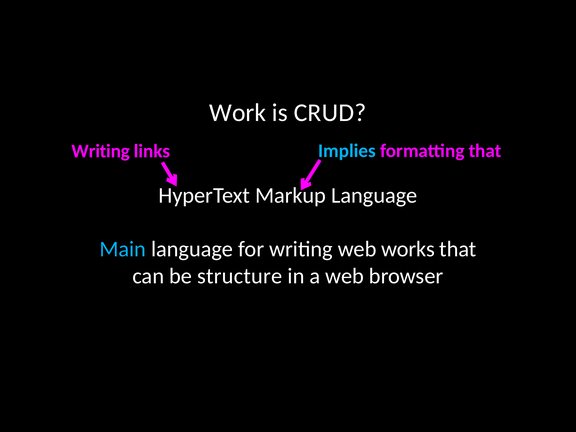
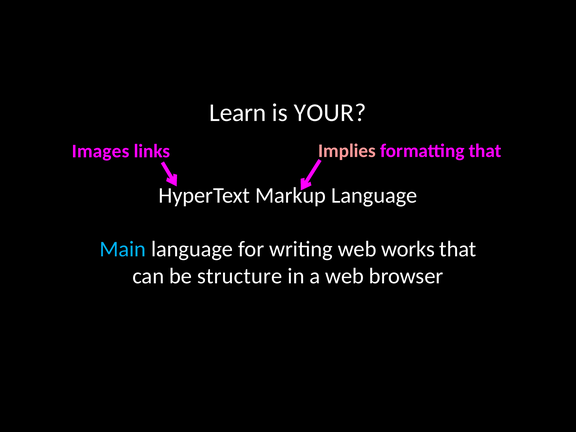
Work: Work -> Learn (238, 113)
CRUD: CRUD -> YOUR (330, 113)
Writing: Writing -> Images (101, 151)
Implies colour: light blue -> pink (347, 151)
